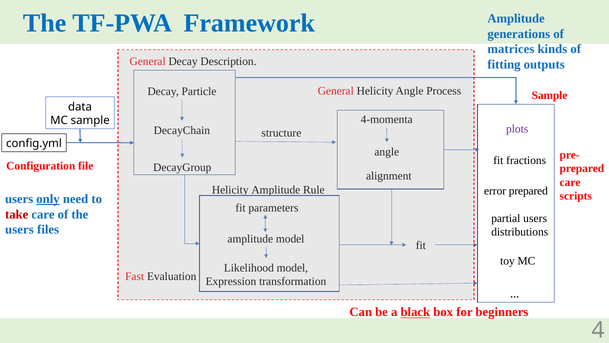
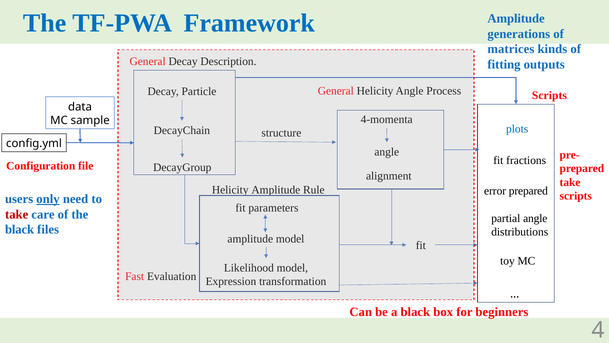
Sample: Sample -> Scripts (549, 95)
plots colour: purple -> blue (517, 129)
care: care -> take (570, 182)
partial users: users -> angle (535, 218)
users: users -> black (20, 229)
black underline: present -> none (415, 312)
